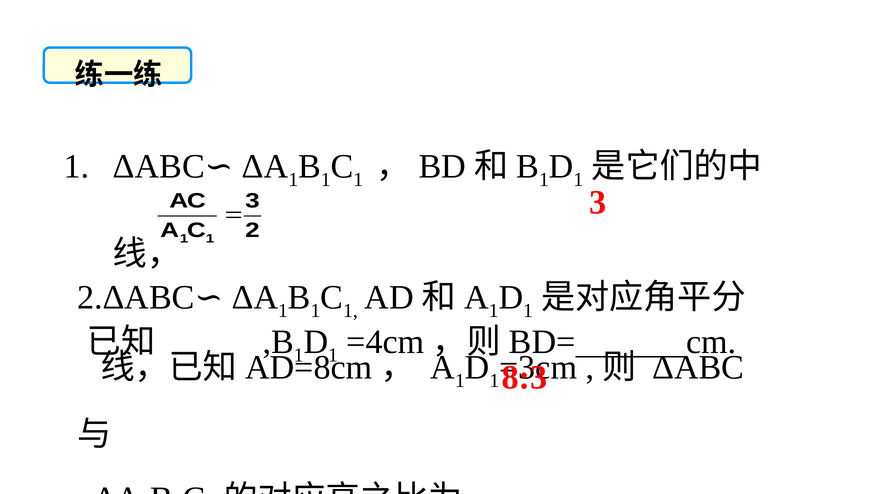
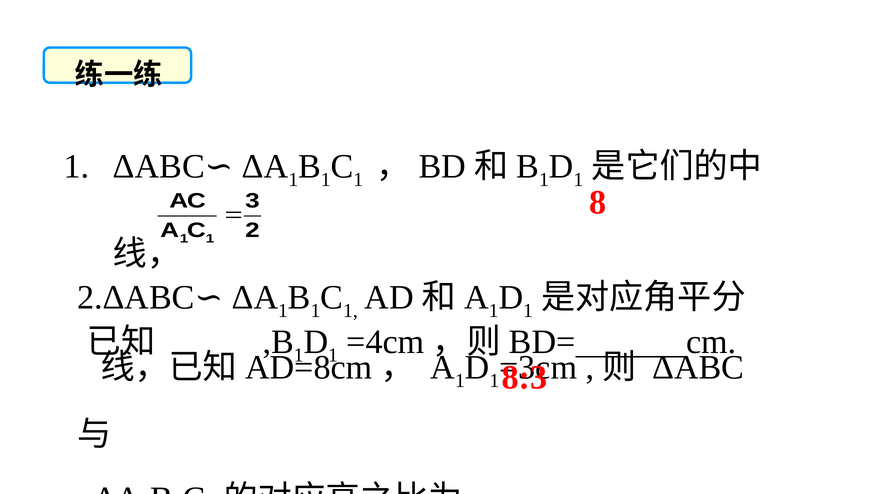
3: 3 -> 8 (598, 203)
